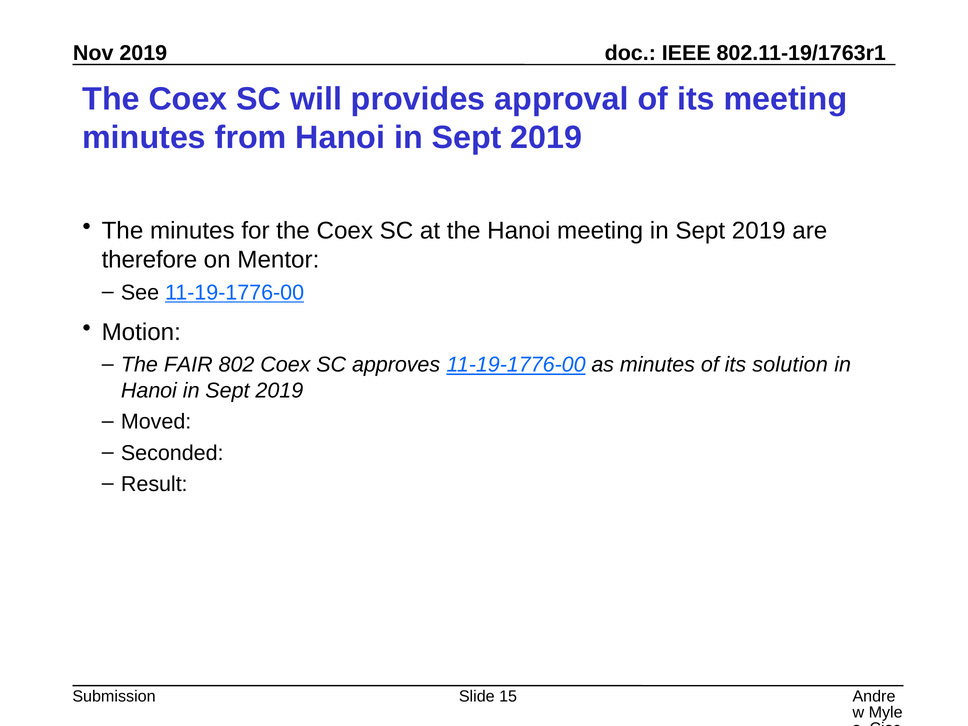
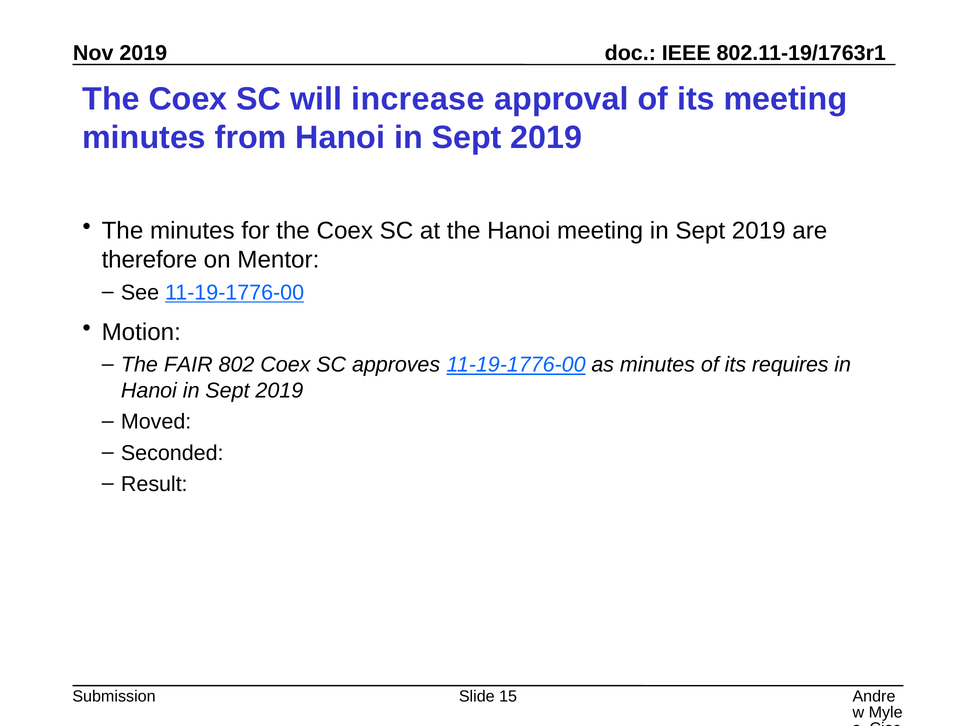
provides: provides -> increase (418, 99)
solution: solution -> requires (790, 365)
